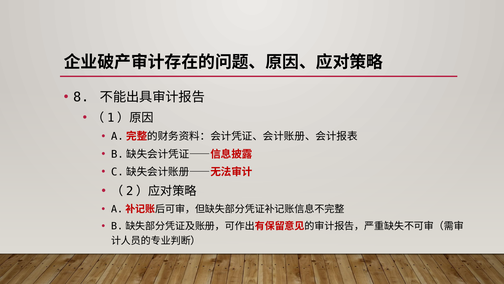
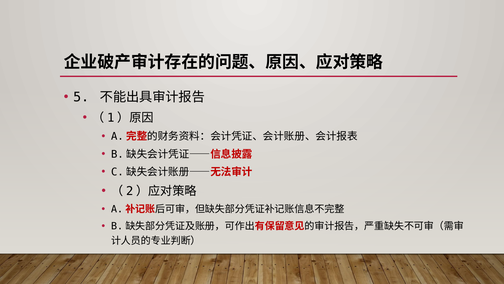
8: 8 -> 5 (81, 97)
